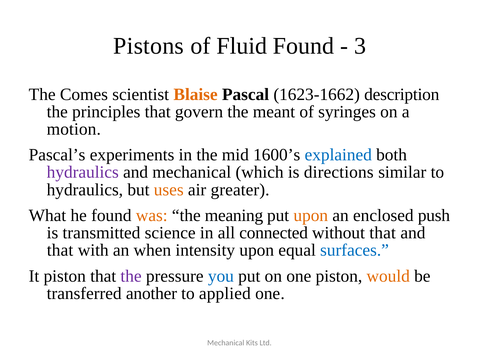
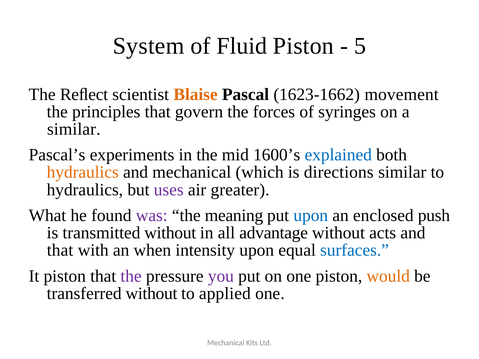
Pistons: Pistons -> System (149, 46)
Fluid Found: Found -> Piston (303, 46)
3: 3 -> 5 (360, 46)
Comes: Comes -> Reﬂect (84, 94)
description: description -> movement (402, 94)
meant: meant -> forces (274, 112)
motion: motion -> similar (74, 129)
hydraulics colour: purple -> orange (83, 172)
uses colour: orange -> purple (169, 190)
was colour: orange -> purple (152, 216)
upon colour: orange -> blue (311, 216)
transmitted science: science -> without (170, 233)
connected: connected -> advantage (274, 233)
without that: that -> acts (383, 233)
you colour: blue -> purple (221, 276)
transferred another: another -> without (152, 294)
